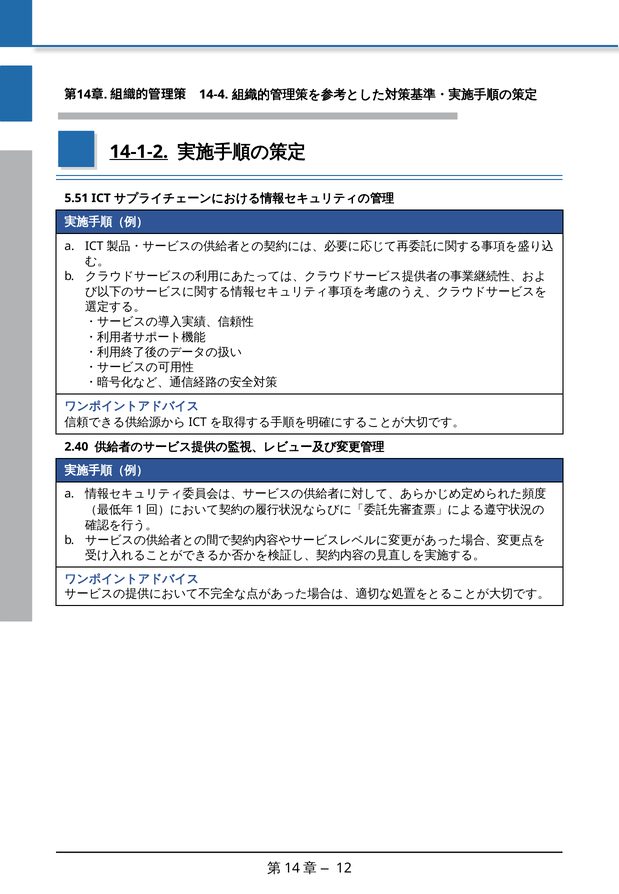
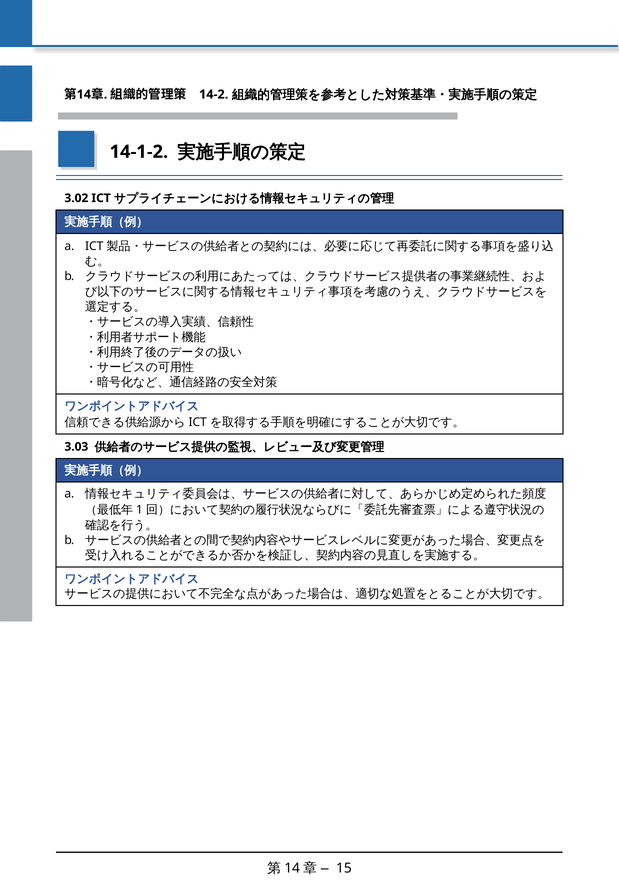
14-4: 14-4 -> 14-2 (214, 94)
14-1-2 underline: present -> none (139, 152)
5.51: 5.51 -> 3.02 (76, 198)
2.40: 2.40 -> 3.03 (76, 447)
12: 12 -> 15 (344, 868)
